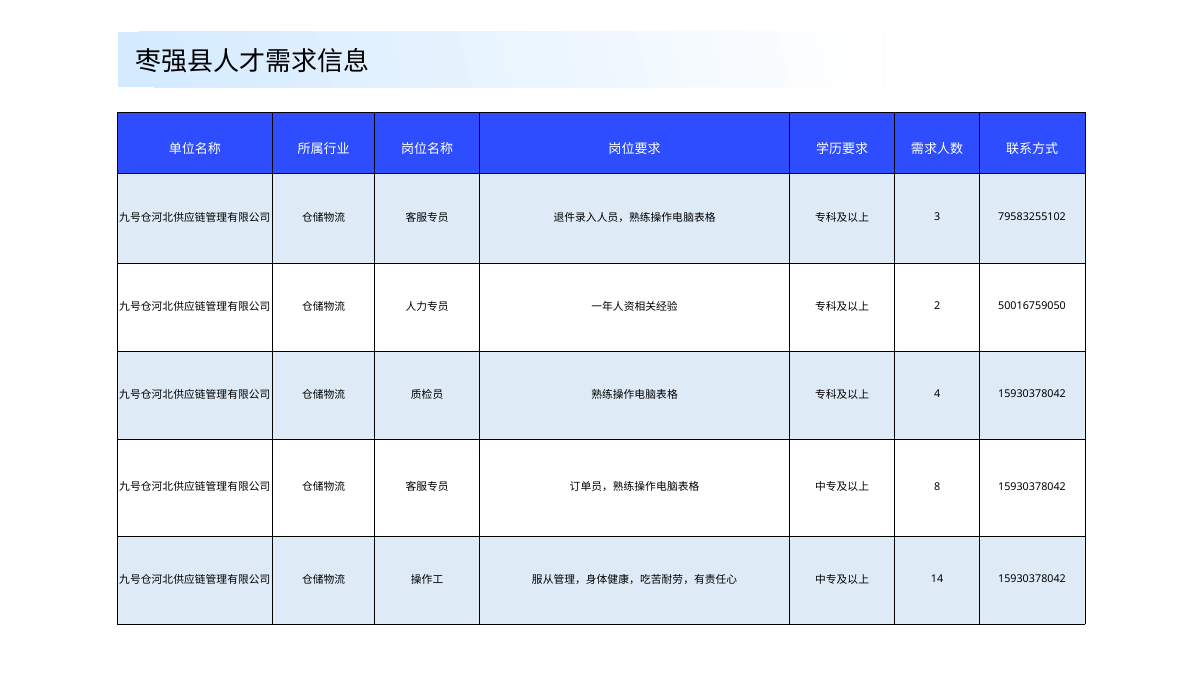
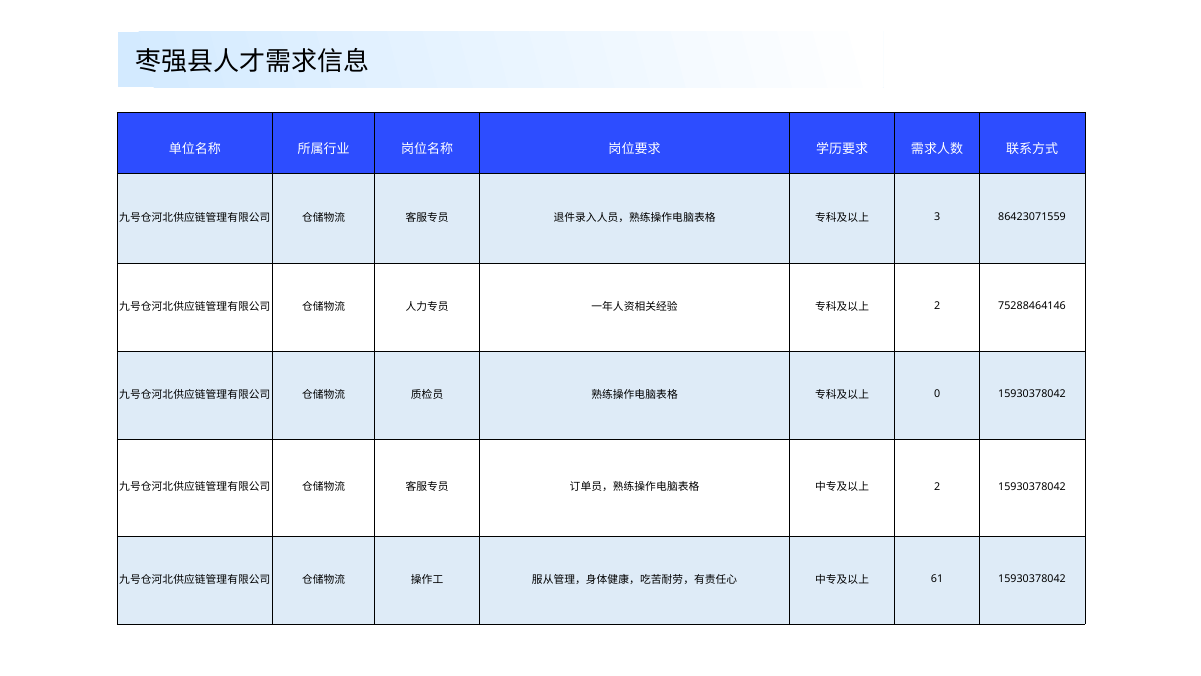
79583255102: 79583255102 -> 86423071559 (1032, 217)
50016759050: 50016759050 -> 75288464146 (1032, 306)
4: 4 -> 0 (937, 394)
8: 8 -> 2 (937, 486)
14: 14 -> 61 (937, 579)
